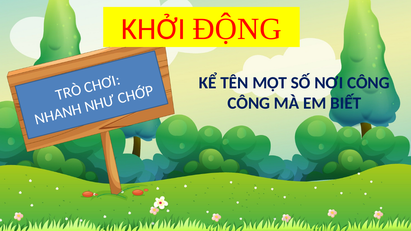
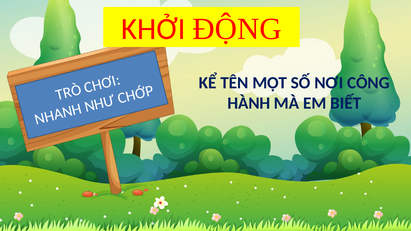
CÔNG: CÔNG -> HÀNH (249, 103)
